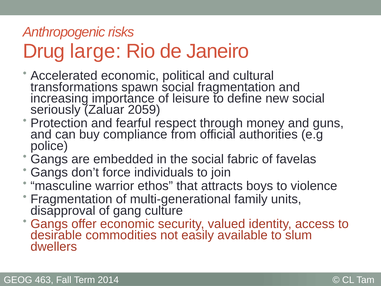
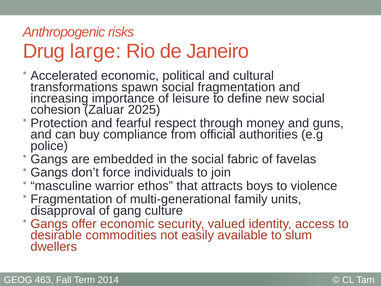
seriously: seriously -> cohesion (56, 110)
2059: 2059 -> 2025 (144, 110)
